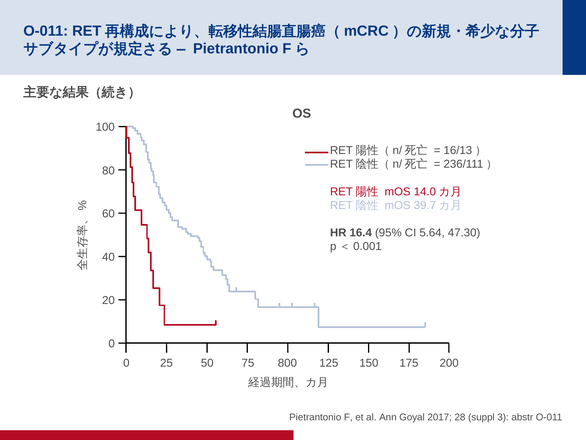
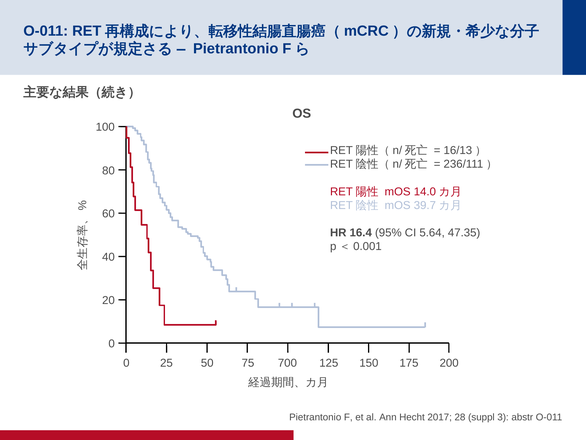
47.30: 47.30 -> 47.35 (464, 232)
800: 800 -> 700 (287, 363)
Goyal: Goyal -> Hecht (412, 417)
